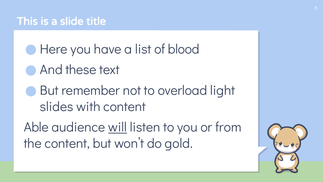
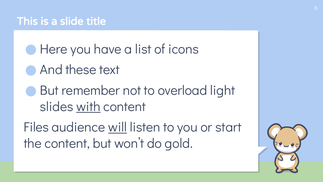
blood: blood -> icons (184, 49)
with underline: none -> present (88, 106)
Able: Able -> Files (36, 127)
from: from -> start (228, 127)
